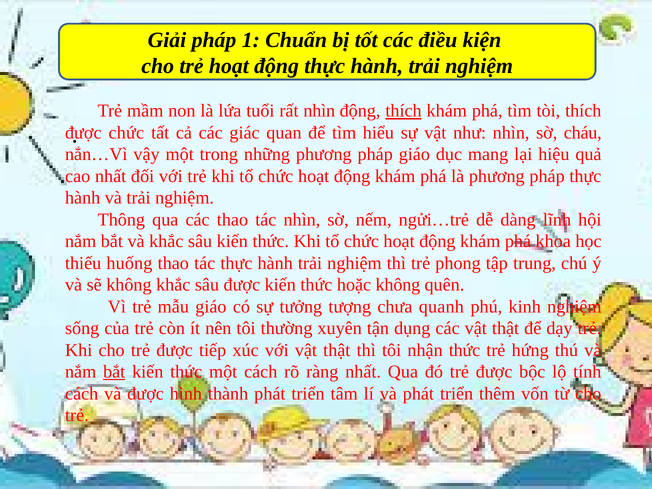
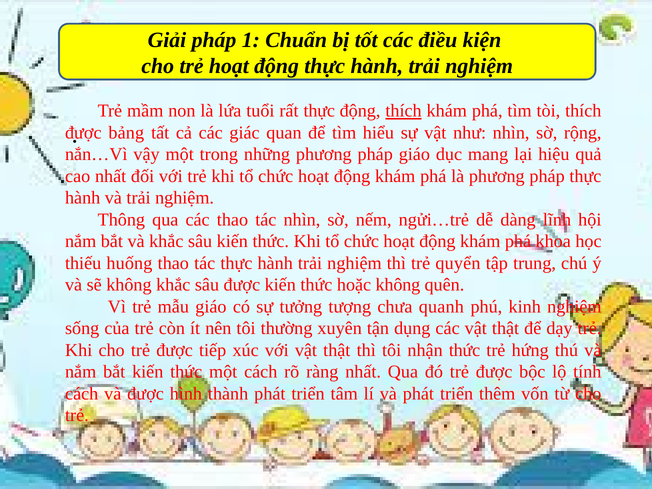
rất nhìn: nhìn -> thực (319, 111)
chức: chức -> bảng (126, 133)
cháu: cháu -> rộng (583, 133)
phong: phong -> quyển (458, 263)
bắt underline: present -> none (114, 372)
